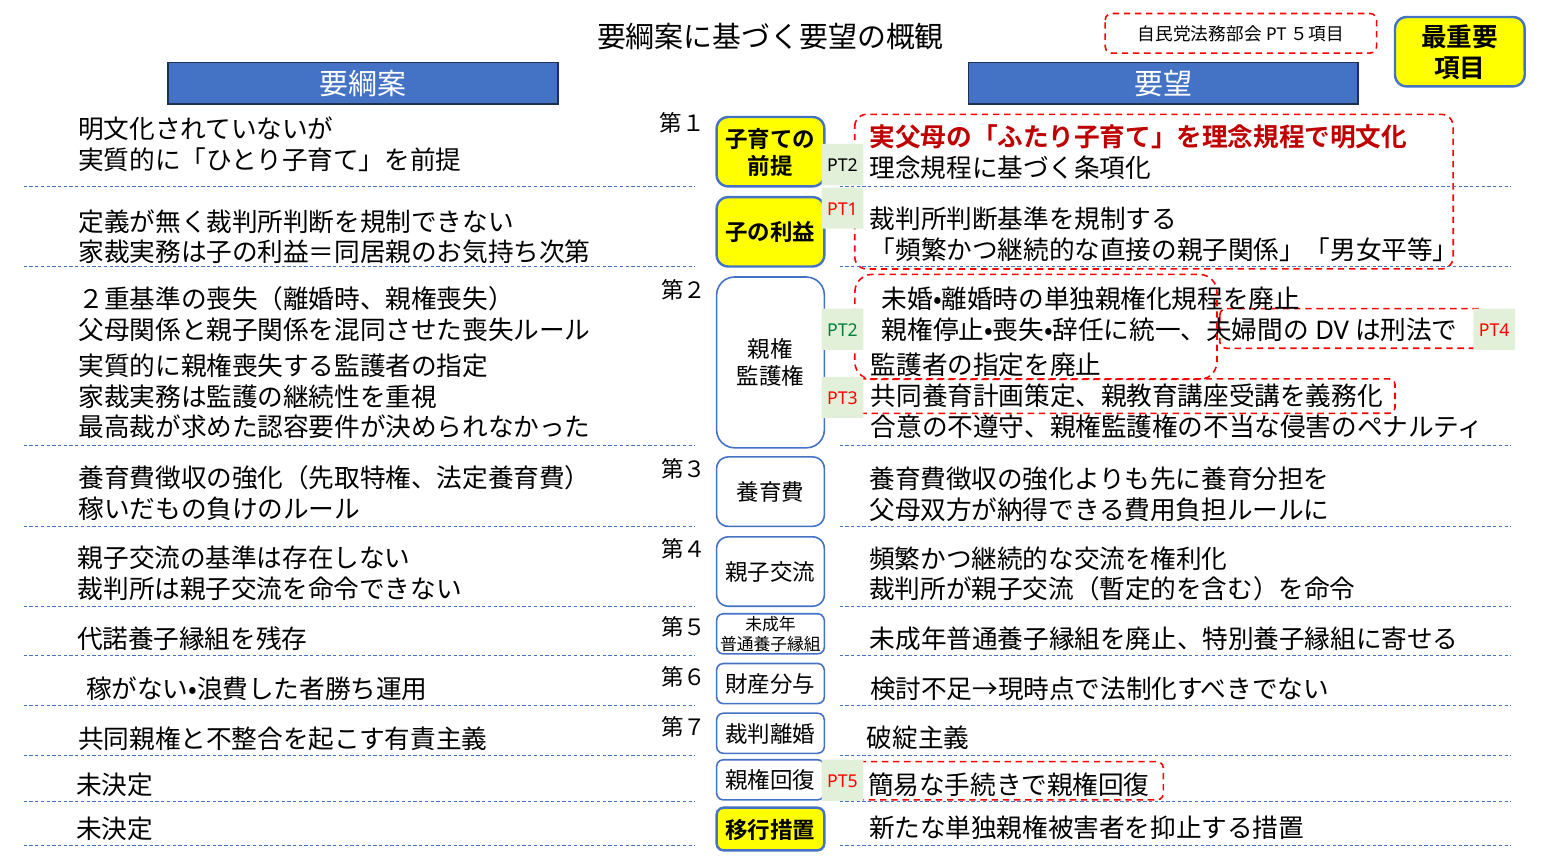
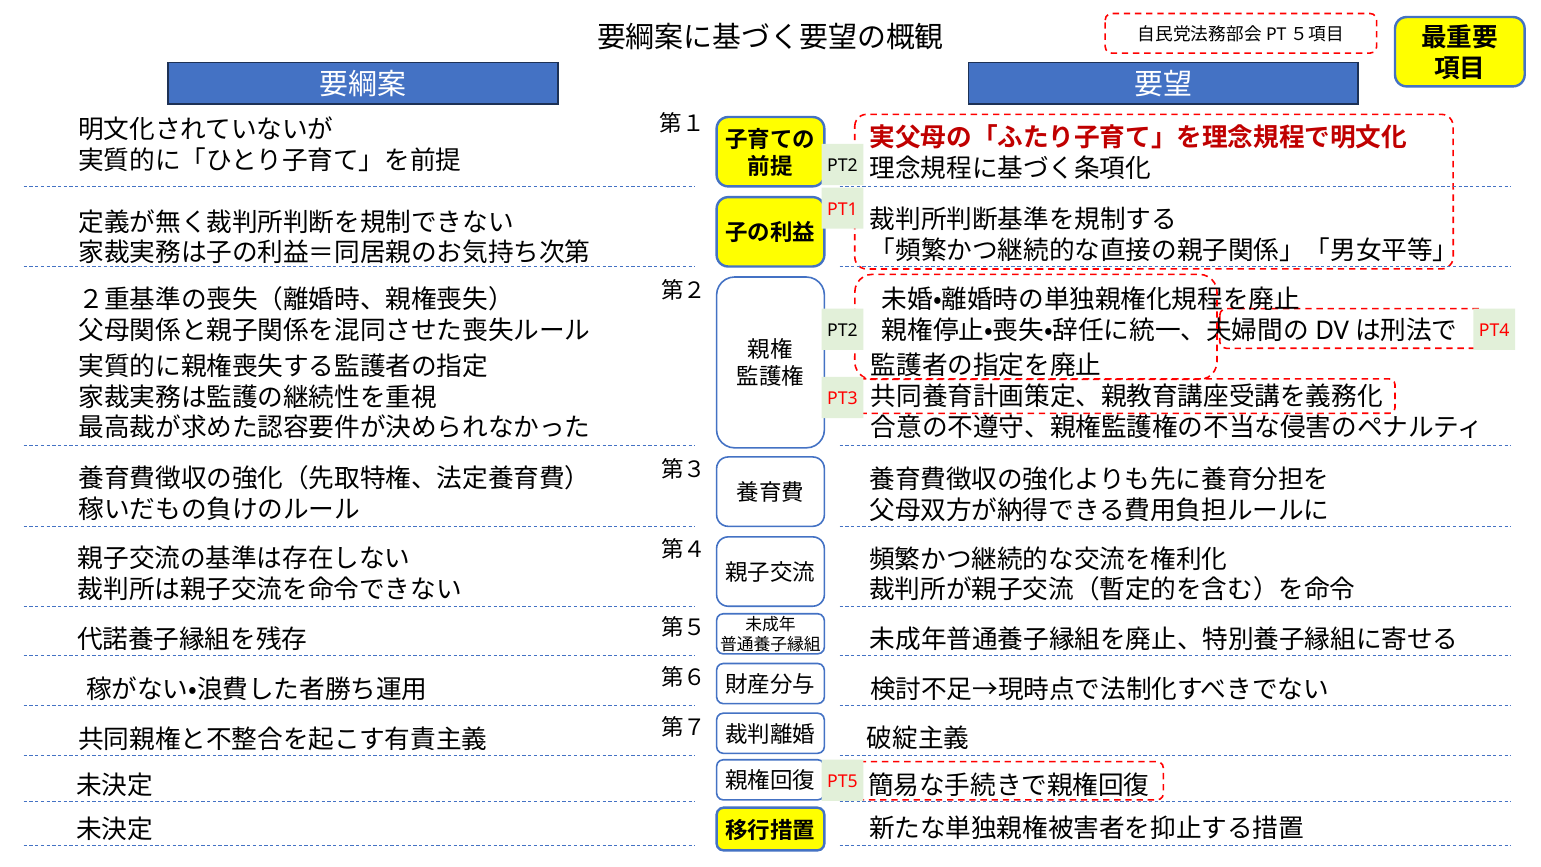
PT2 colour: green -> black (842, 330)
